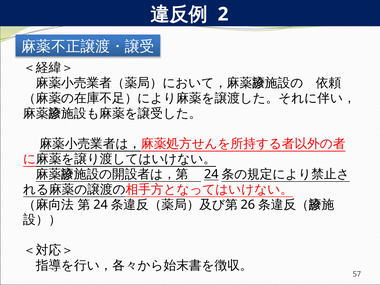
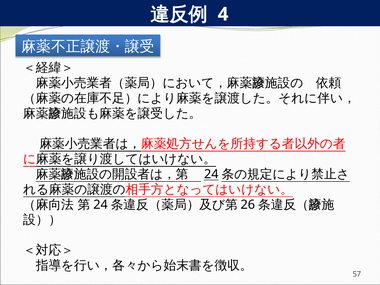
2: 2 -> 4 (223, 14)
